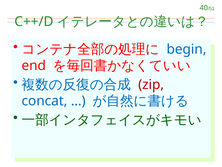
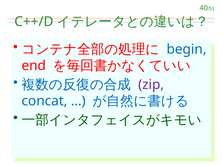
zip colour: red -> purple (151, 84)
